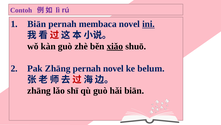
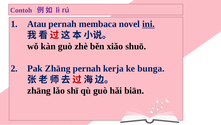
Biān: Biān -> Atau (37, 24)
xiǎo underline: present -> none (115, 46)
pernah novel: novel -> kerja (113, 68)
belum: belum -> bunga (151, 68)
